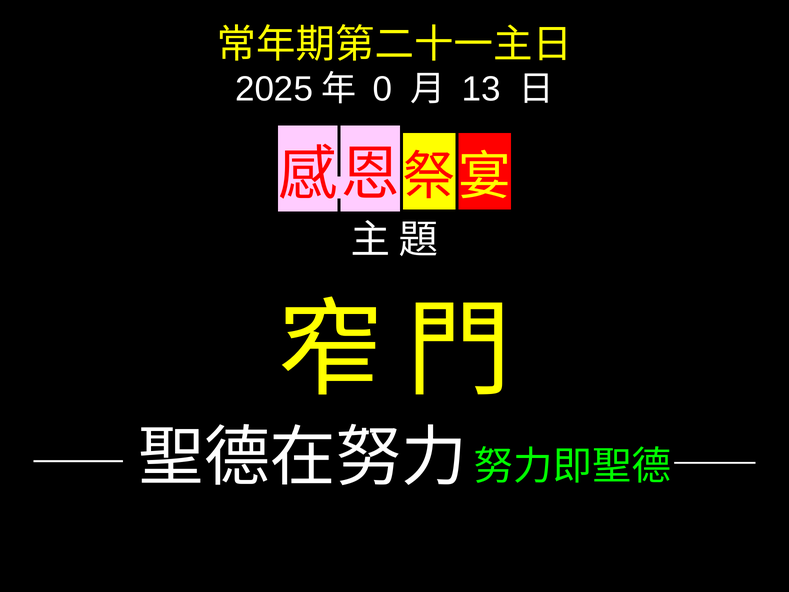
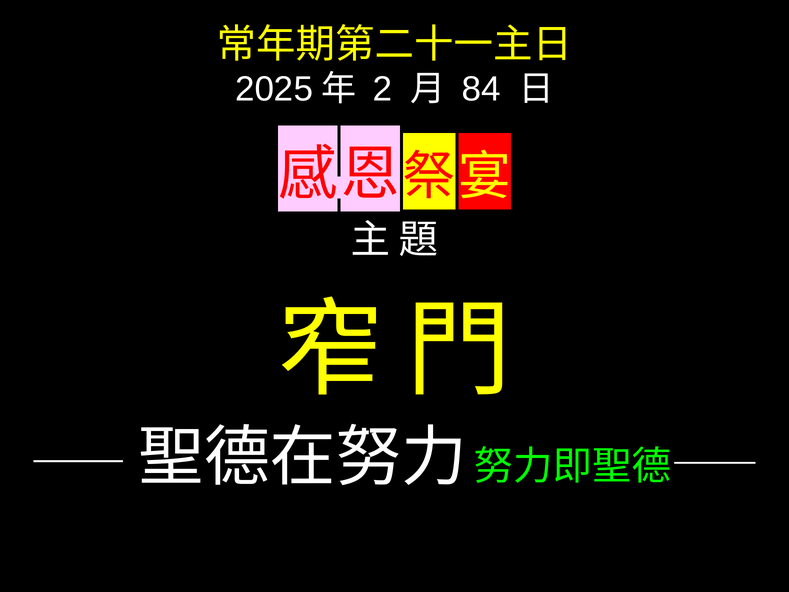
0: 0 -> 2 (382, 89)
13: 13 -> 84 (481, 89)
